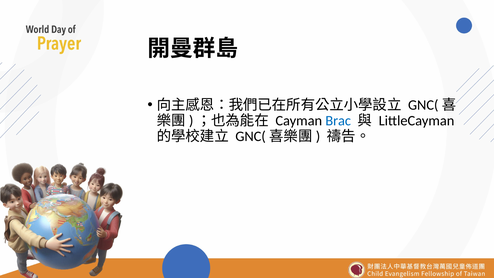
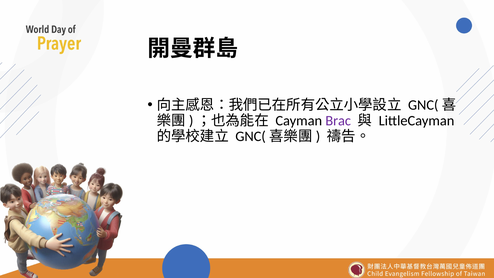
Brac colour: blue -> purple (338, 121)
